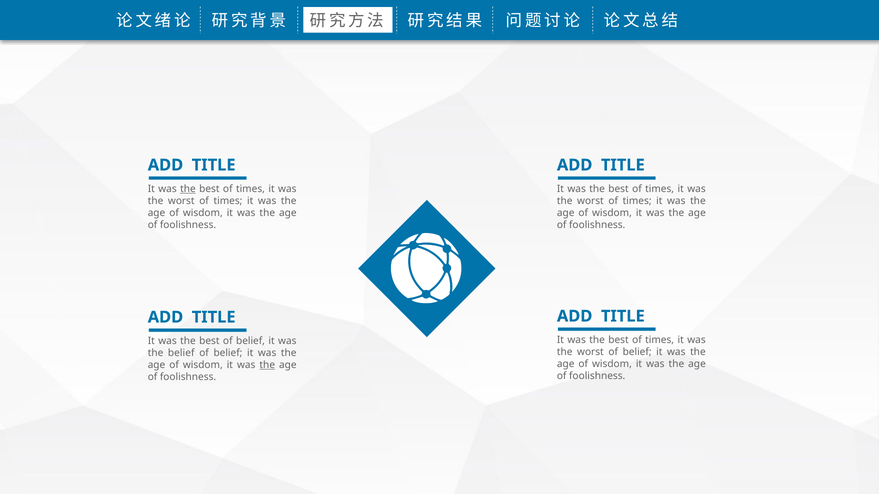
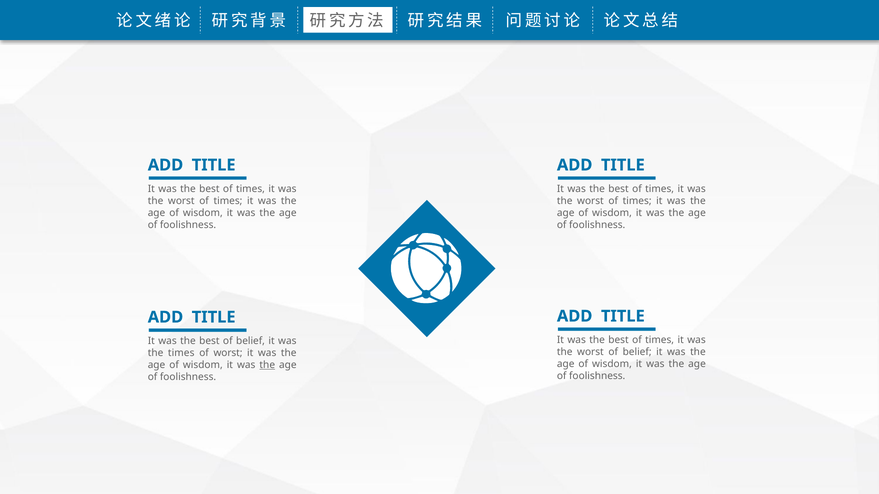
the underline: present -> none (188, 189)
the belief: belief -> times (181, 353)
belief: belief -> worst (228, 353)
